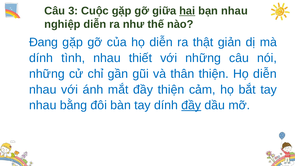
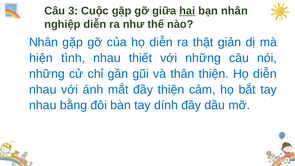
bạn nhau: nhau -> nhân (234, 11)
Đang: Đang -> Nhân (44, 42)
dính: dính -> hiện (41, 58)
đầy underline: present -> none (191, 105)
